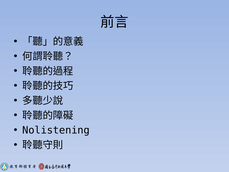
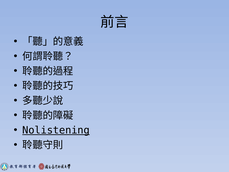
Nolistening underline: none -> present (56, 130)
